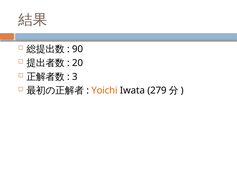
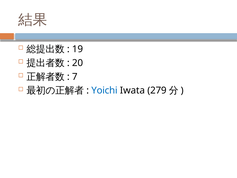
90: 90 -> 19 (78, 49)
3: 3 -> 7 (75, 77)
Yoichi colour: orange -> blue (104, 90)
